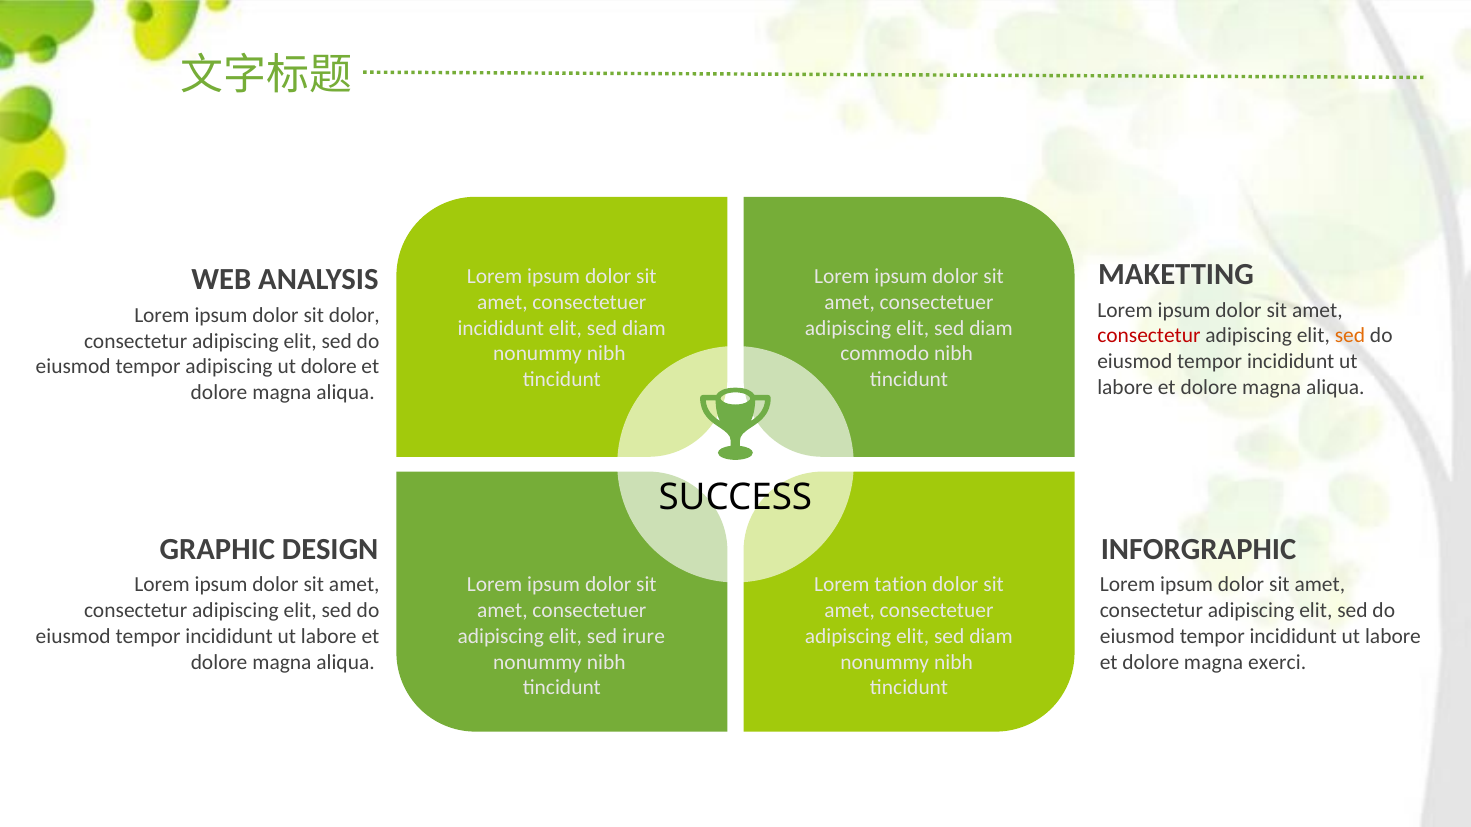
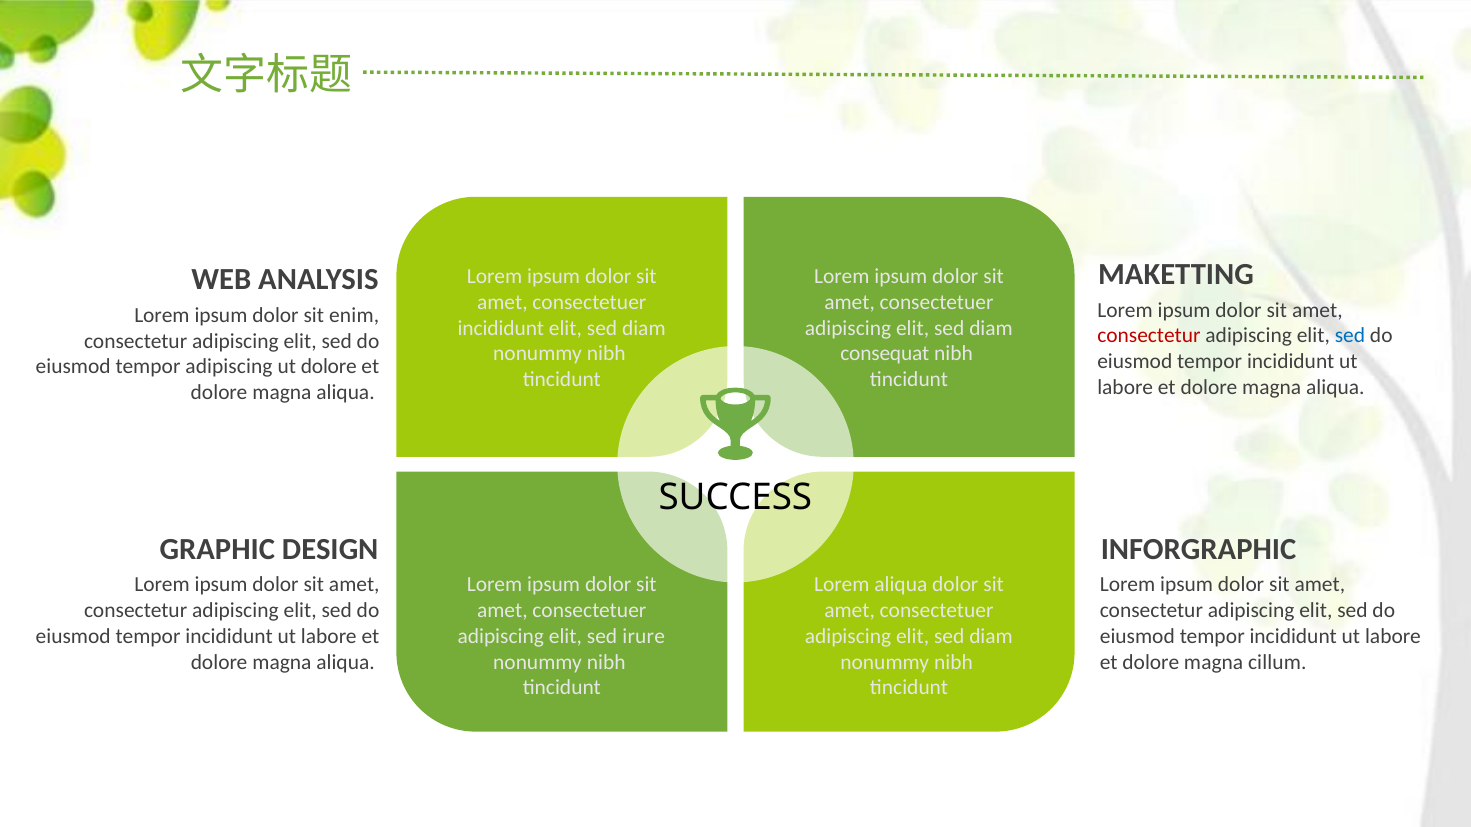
sit dolor: dolor -> enim (354, 315)
sed colour: orange -> blue (1350, 336)
commodo: commodo -> consequat (885, 354)
Lorem tation: tation -> aliqua (901, 585)
exerci: exerci -> cillum (1277, 662)
